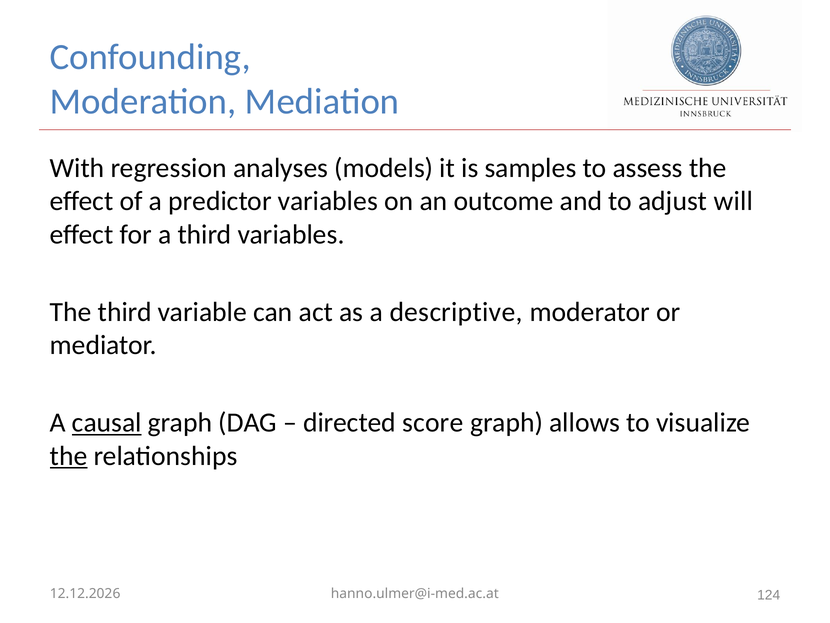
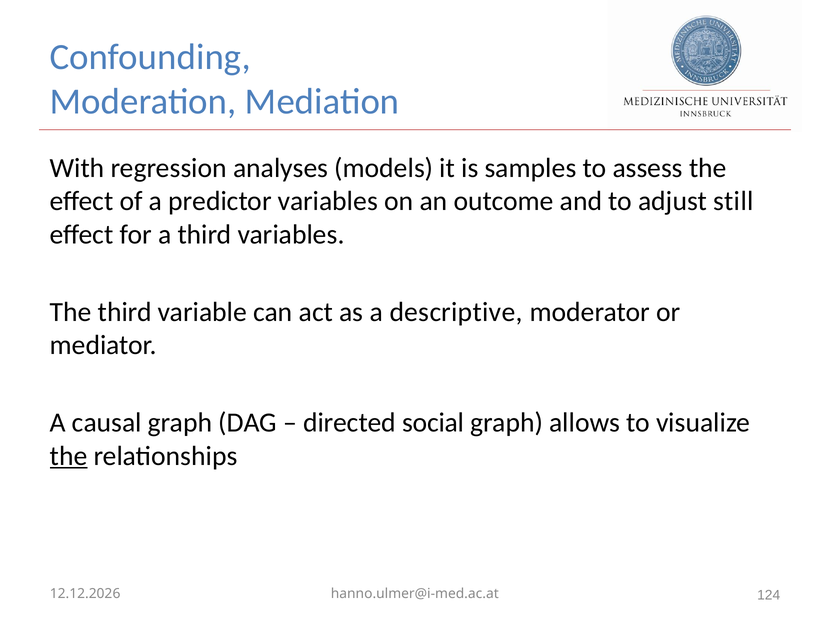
will: will -> still (733, 201)
causal underline: present -> none (107, 422)
score: score -> social (433, 422)
